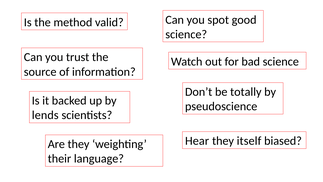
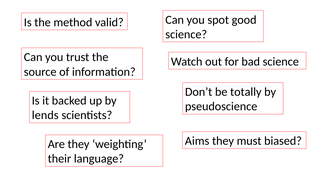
Hear: Hear -> Aims (197, 141)
itself: itself -> must (249, 141)
